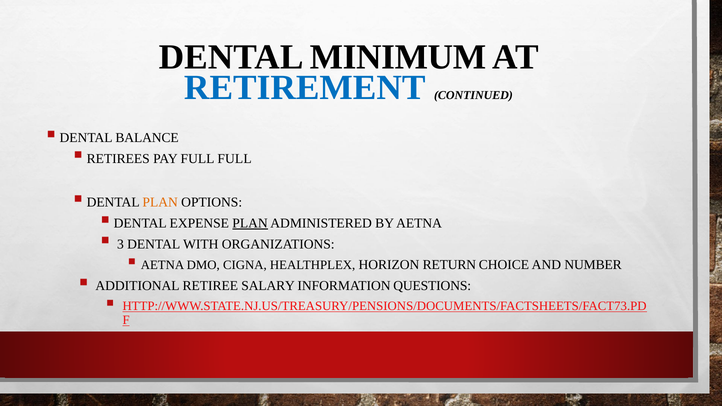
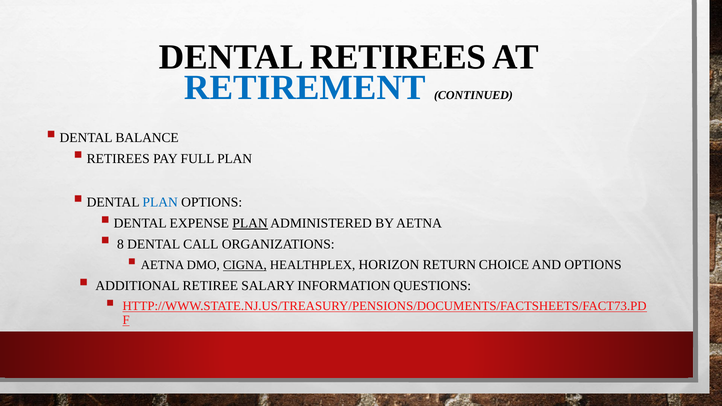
DENTAL MINIMUM: MINIMUM -> RETIREES (398, 57)
FULL FULL: FULL -> PLAN (235, 159)
PLAN colour: orange -> blue (160, 202)
3: 3 -> 8 (120, 244)
WITH: WITH -> CALL (201, 244)
CIGNA underline: none -> present (245, 265)
AND NUMBER: NUMBER -> OPTIONS (593, 265)
